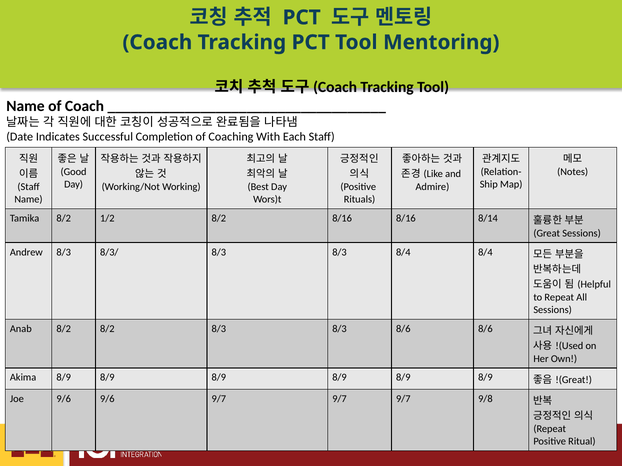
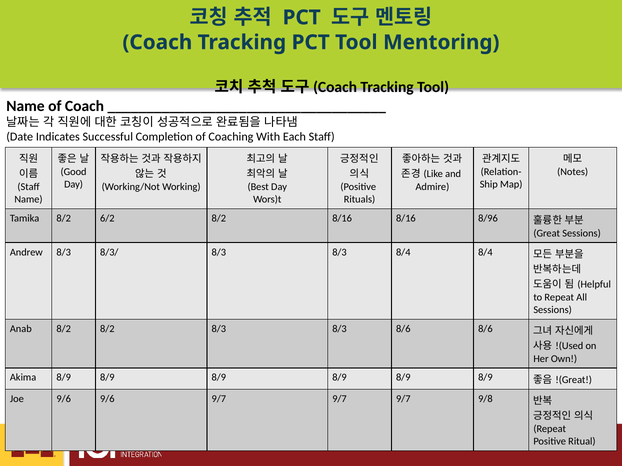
1/2: 1/2 -> 6/2 (107, 218)
8/14: 8/14 -> 8/96 (488, 218)
